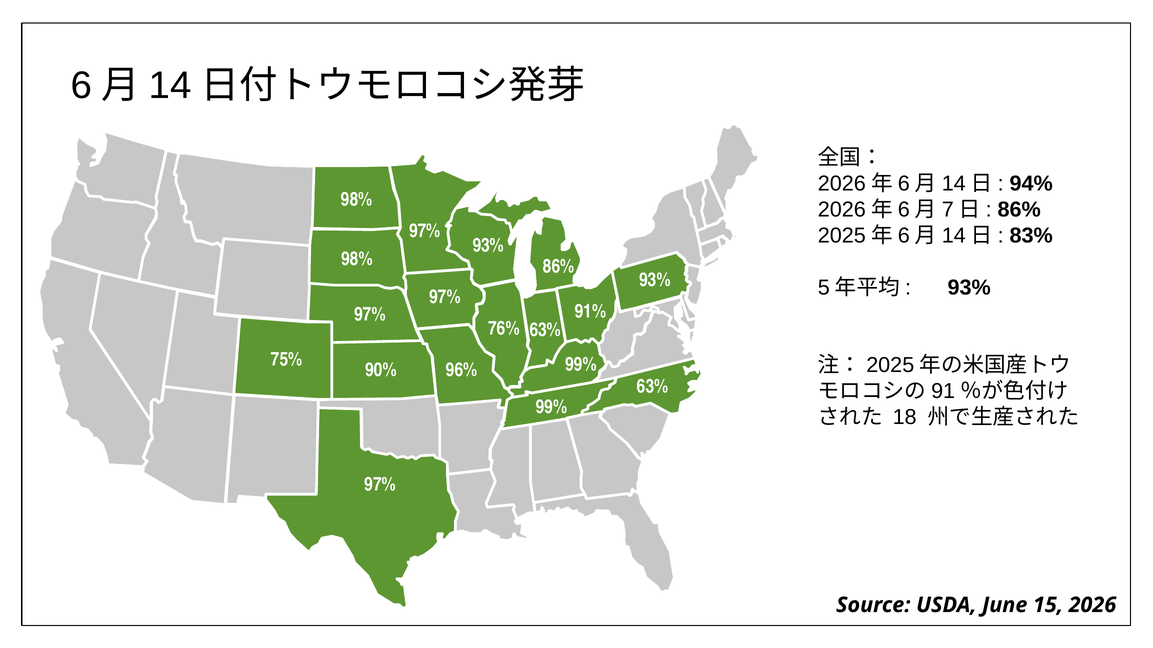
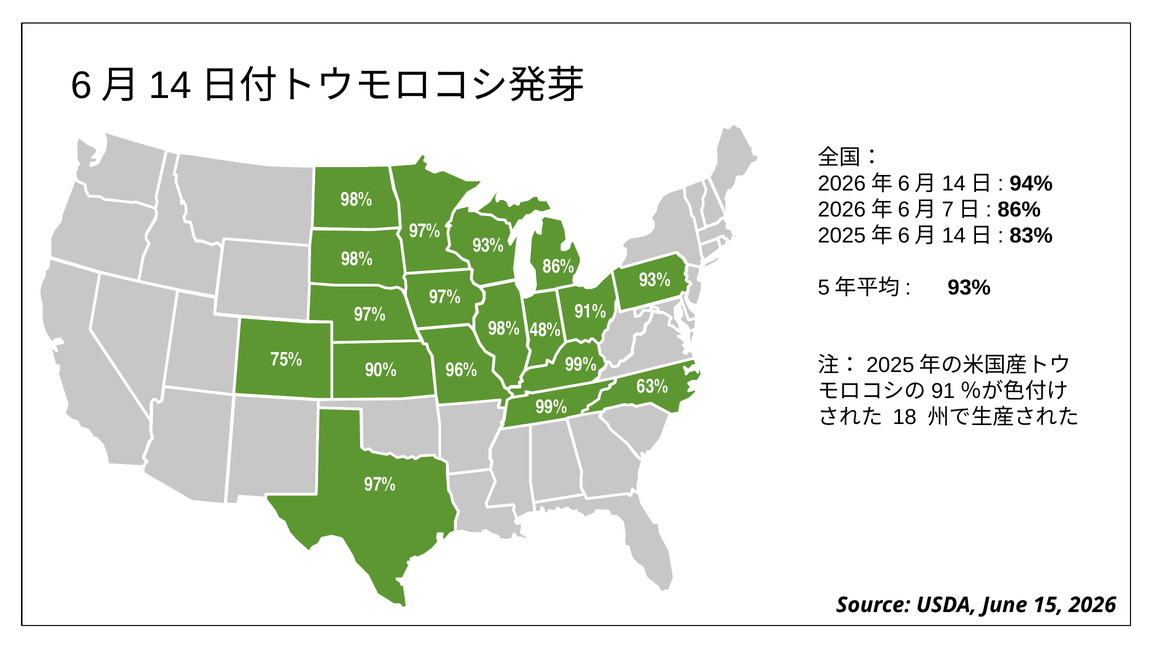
76%: 76% -> 98% (504, 329)
63%: 63% -> 48% (545, 330)
